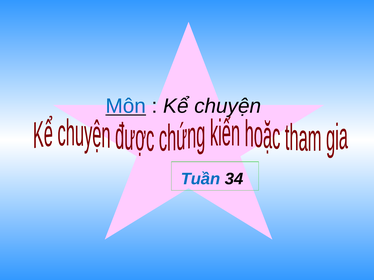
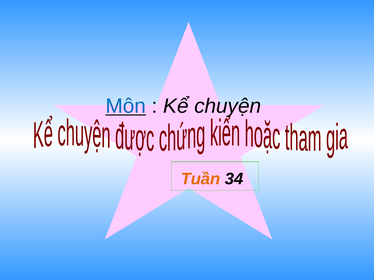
Tuần colour: blue -> orange (201, 179)
